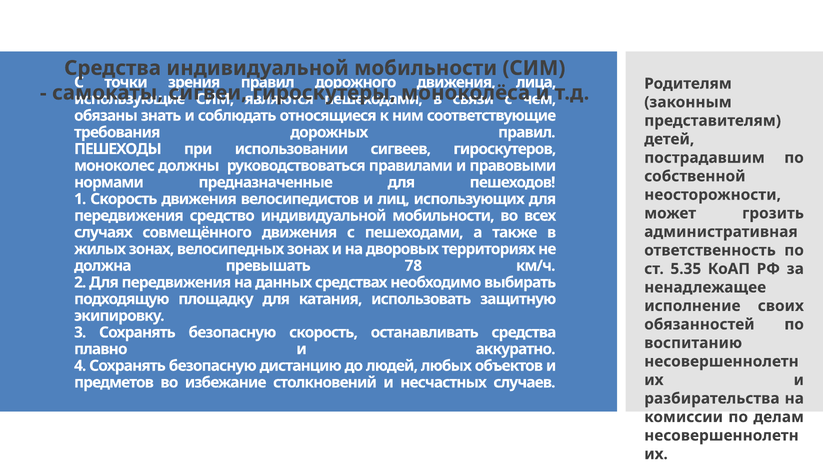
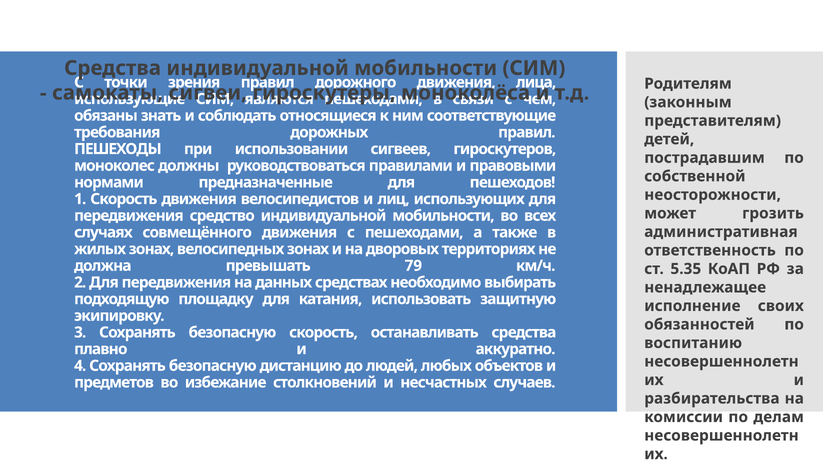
78: 78 -> 79 (413, 266)
